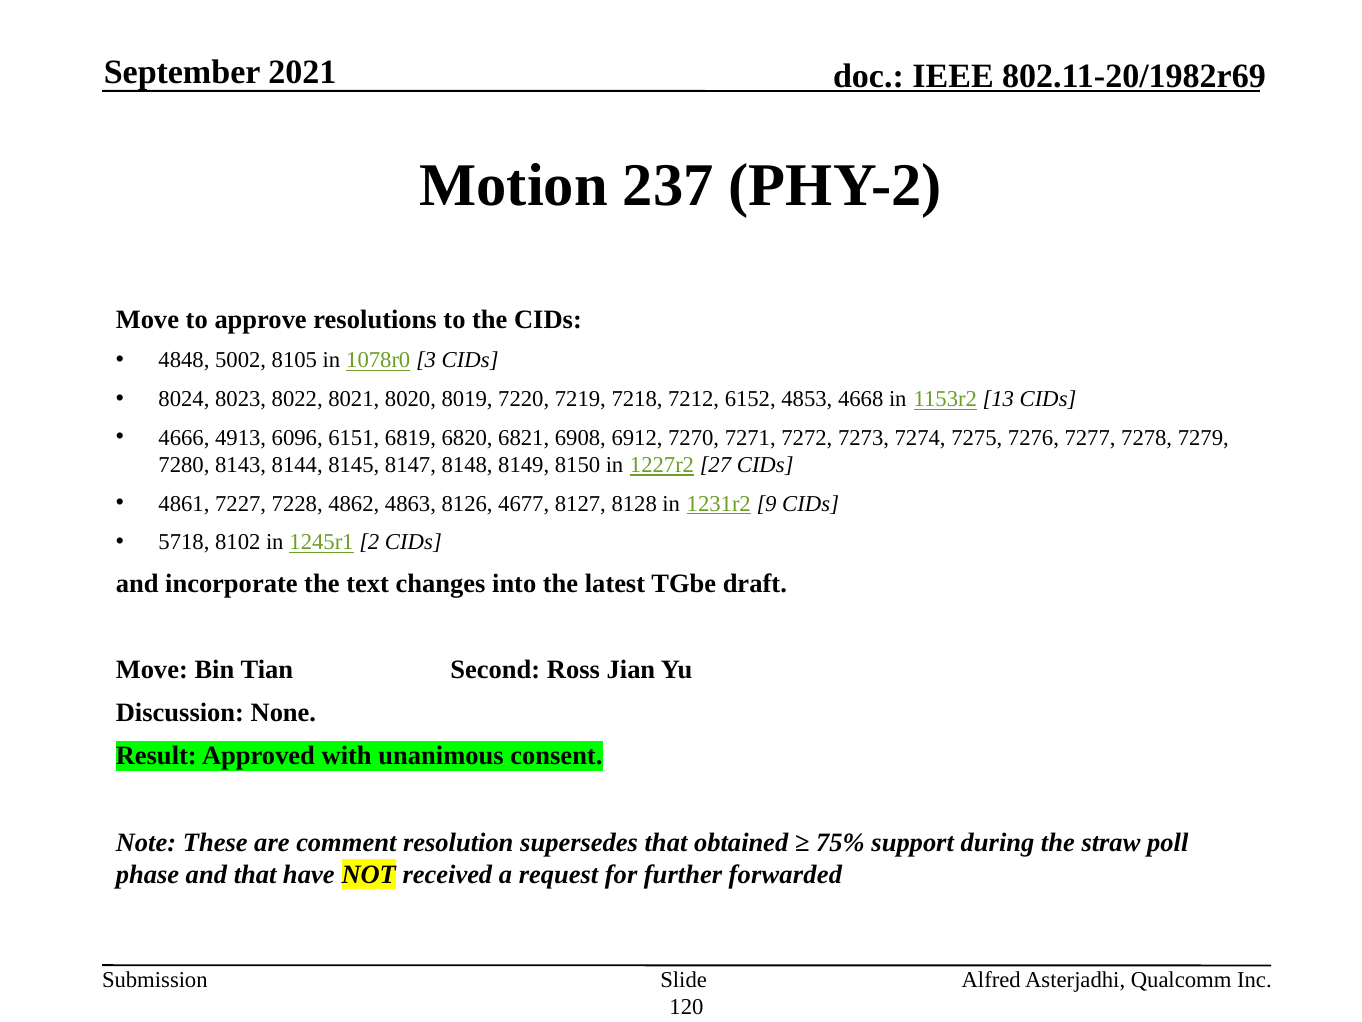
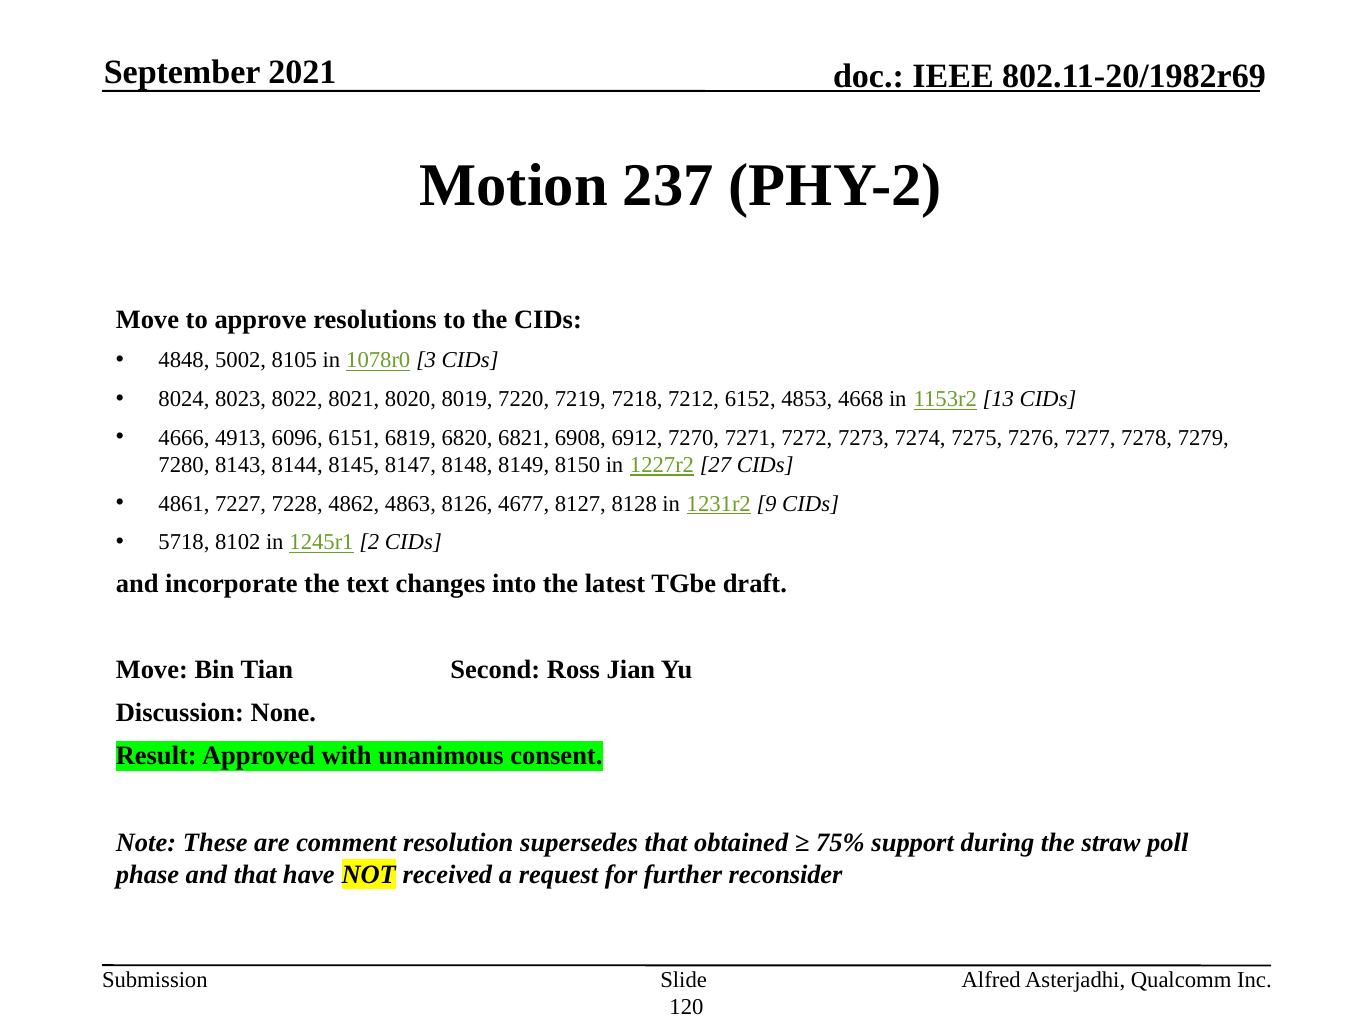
forwarded: forwarded -> reconsider (786, 874)
